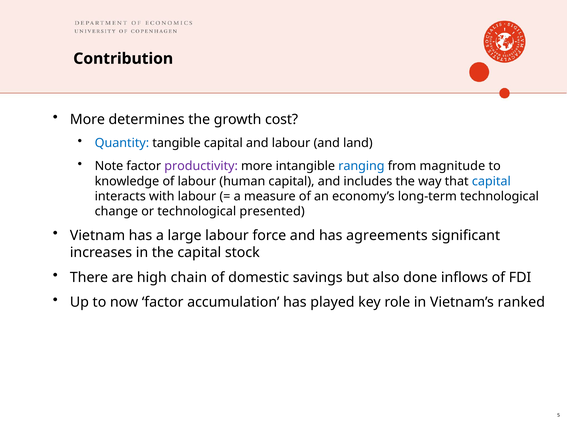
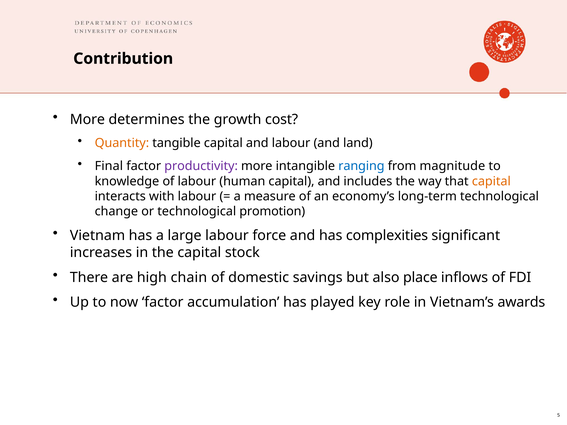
Quantity colour: blue -> orange (122, 143)
Note: Note -> Final (109, 166)
capital colour: blue -> orange (491, 181)
presented: presented -> promotion (272, 212)
agreements: agreements -> complexities (387, 236)
done: done -> place (420, 278)
ranked: ranked -> awards (521, 302)
